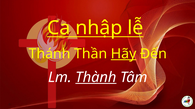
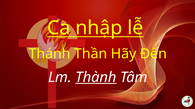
Hãy underline: present -> none (124, 54)
